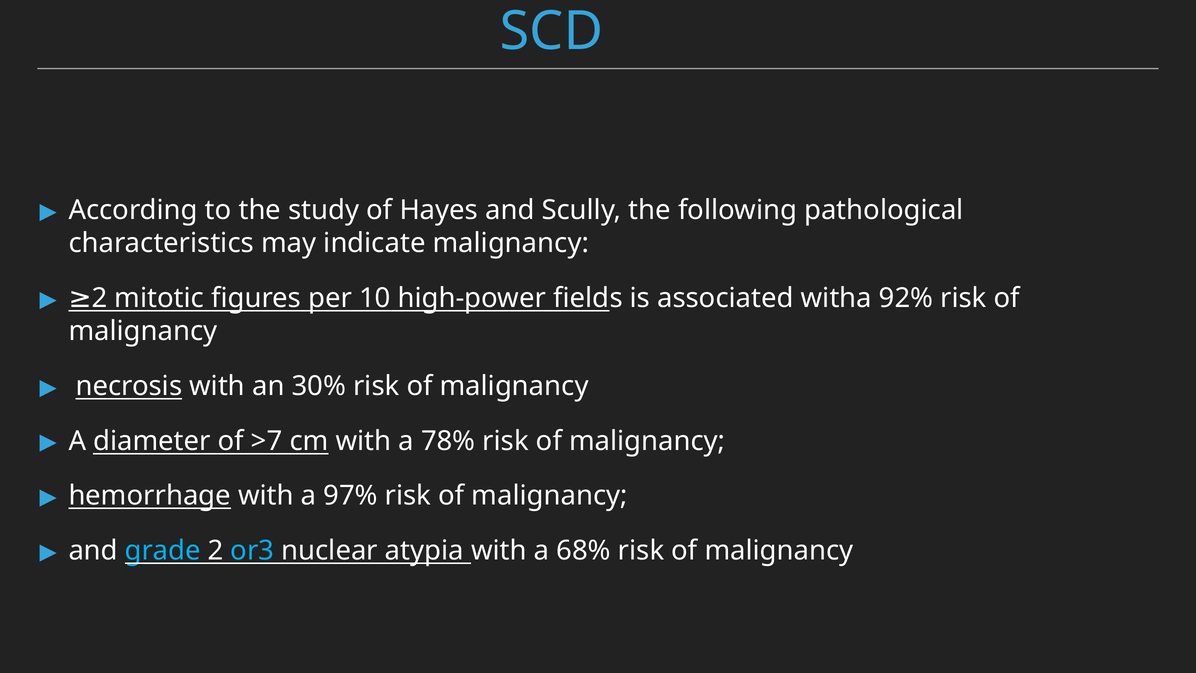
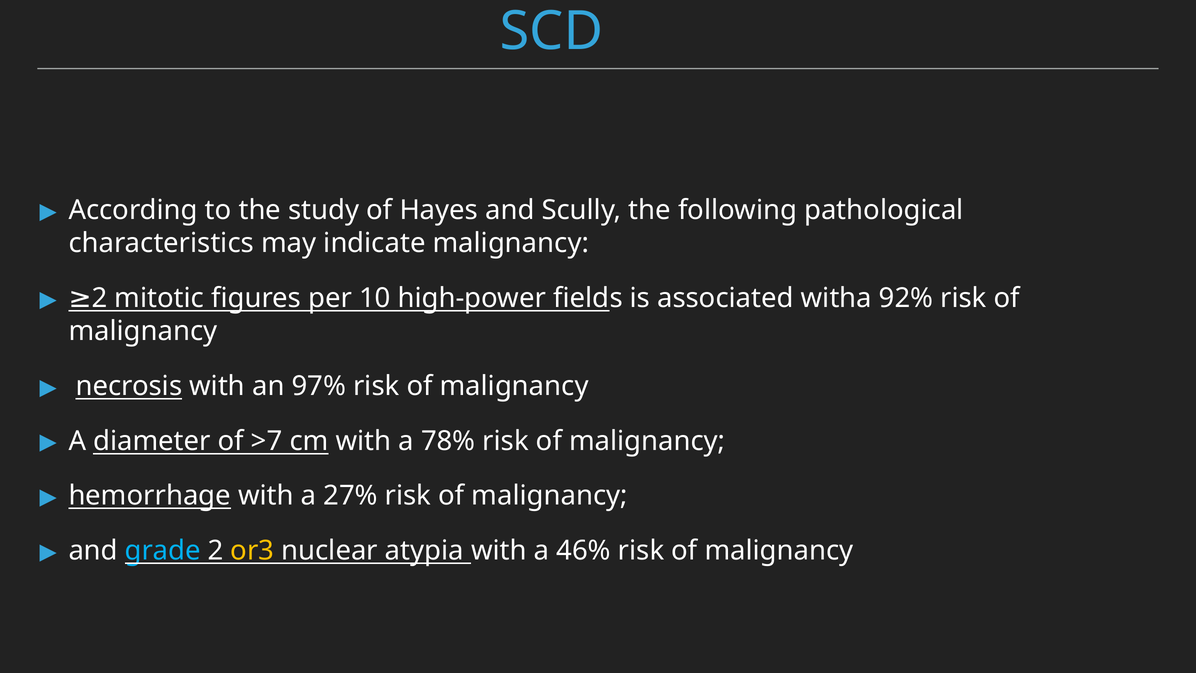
30%: 30% -> 97% (319, 386)
97%: 97% -> 27% (351, 496)
or3 colour: light blue -> yellow (252, 550)
68%: 68% -> 46% (584, 550)
